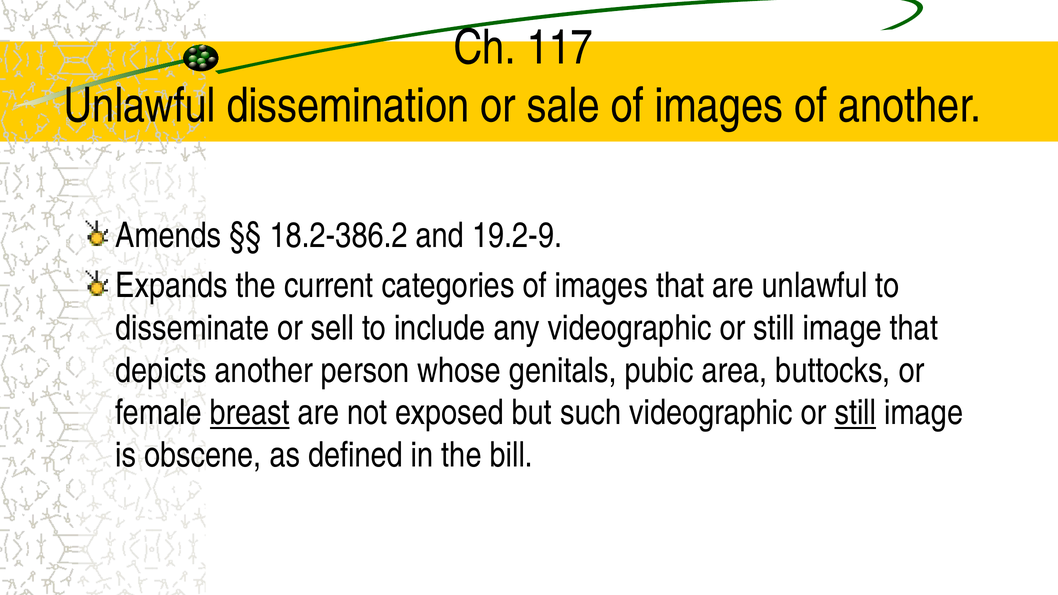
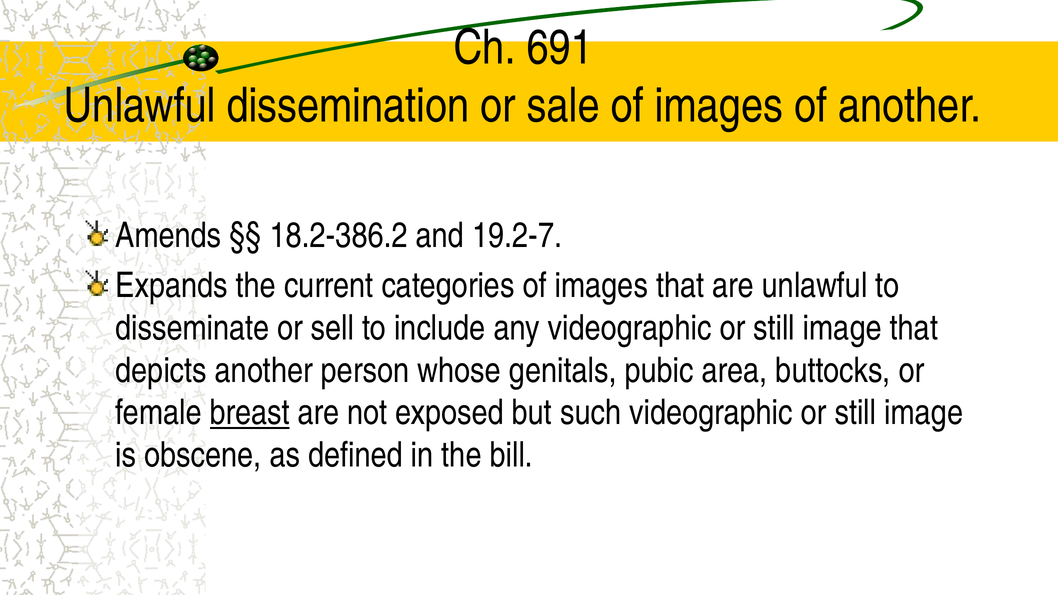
117: 117 -> 691 (560, 48)
19.2-9: 19.2-9 -> 19.2-7 (517, 236)
still underline: present -> none (855, 413)
